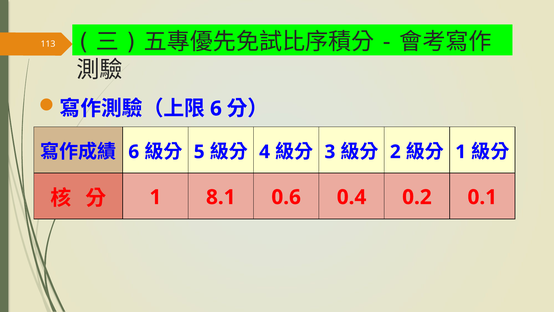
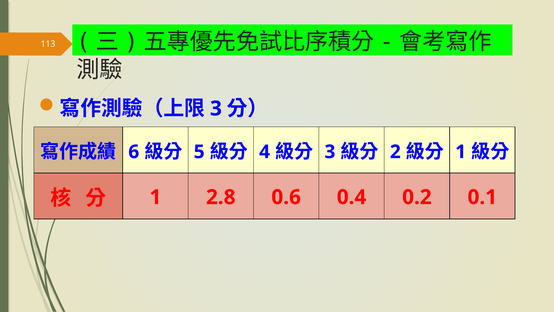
6: 6 -> 3 (216, 108)
8.1: 8.1 -> 2.8 (221, 197)
